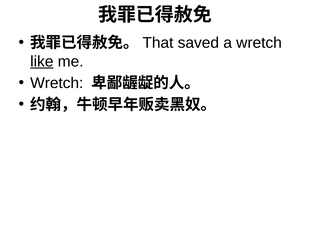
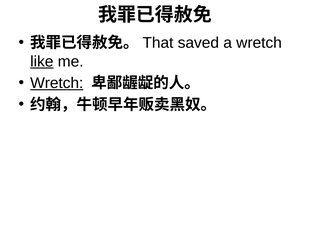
Wretch underline: none -> present (57, 83)
